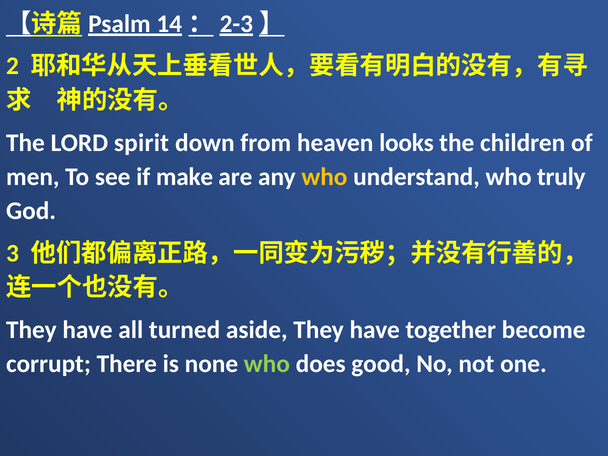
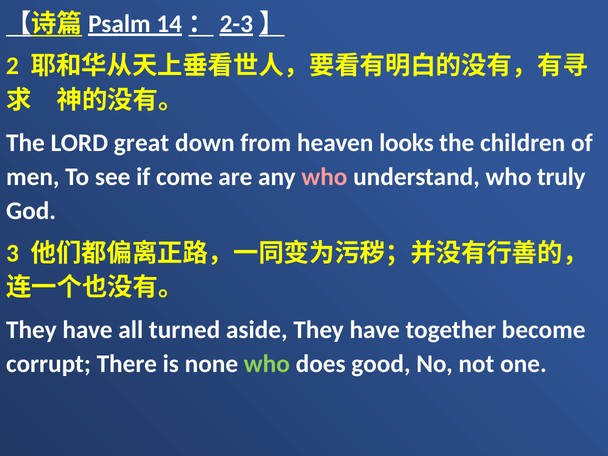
spirit: spirit -> great (142, 143)
make: make -> come (185, 177)
who colour: yellow -> pink (324, 177)
